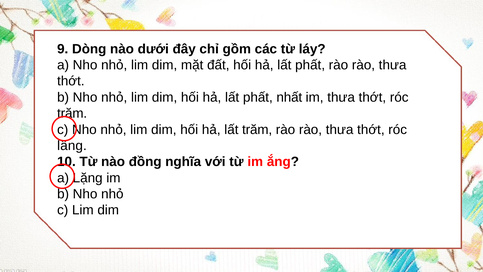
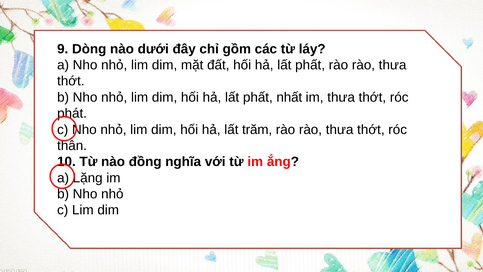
trăm: trăm -> phát (72, 113)
lâng: lâng -> thân (72, 146)
